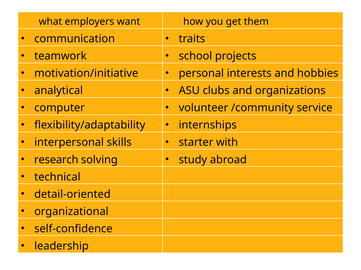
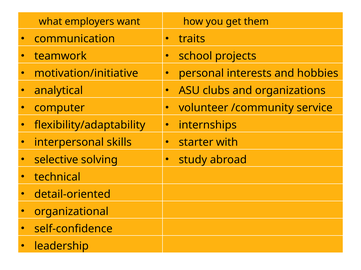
research: research -> selective (56, 160)
